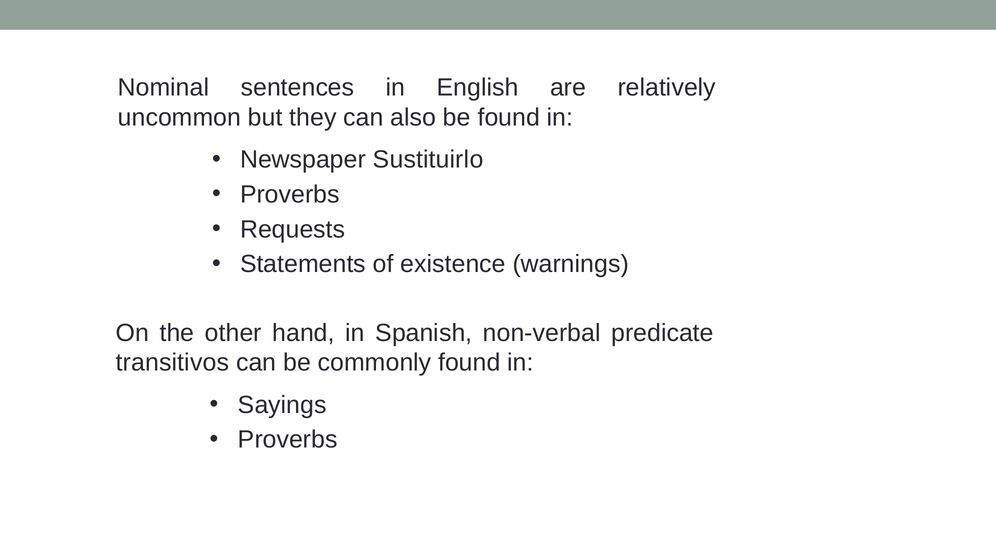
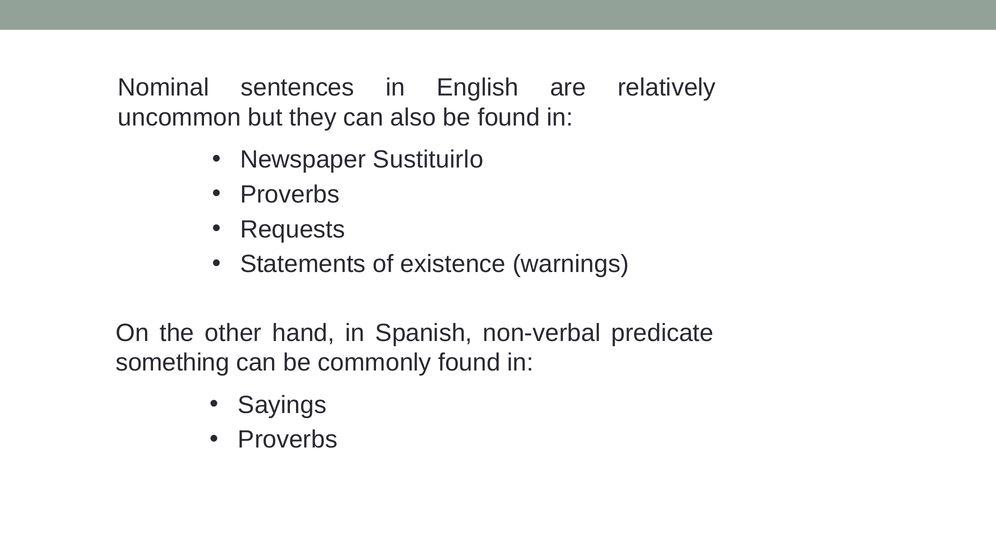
transitivos: transitivos -> something (173, 363)
